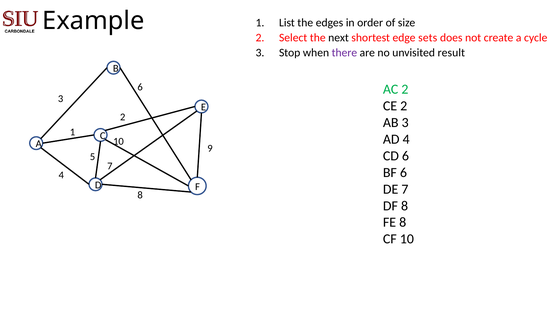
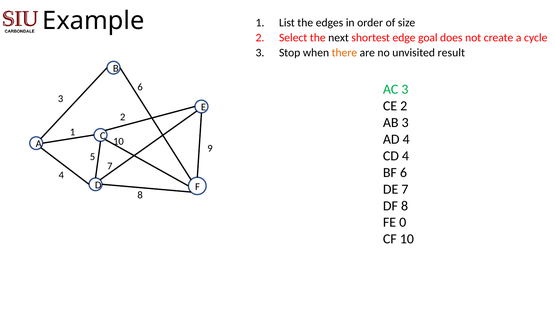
sets: sets -> goal (428, 38)
there colour: purple -> orange (344, 53)
AC 2: 2 -> 3 (405, 89)
CD 6: 6 -> 4 (406, 156)
FE 8: 8 -> 0 (403, 223)
